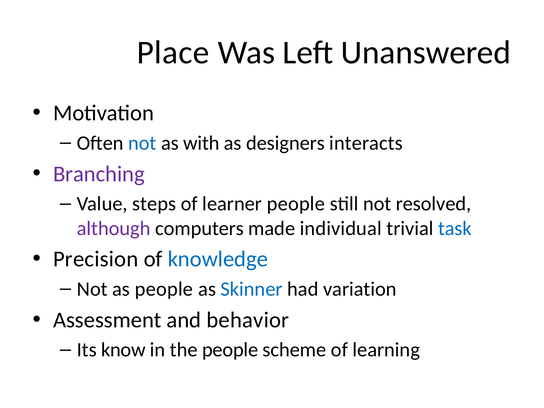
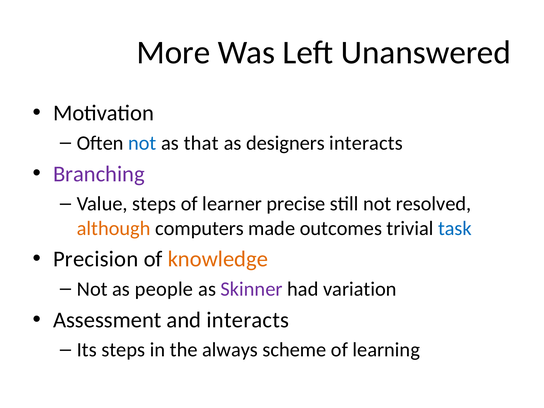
Place: Place -> More (173, 53)
with: with -> that (201, 143)
learner people: people -> precise (296, 204)
although colour: purple -> orange (114, 228)
individual: individual -> outcomes (341, 228)
knowledge colour: blue -> orange (218, 259)
Skinner colour: blue -> purple (252, 289)
and behavior: behavior -> interacts (248, 320)
Its know: know -> steps (123, 350)
the people: people -> always (230, 350)
